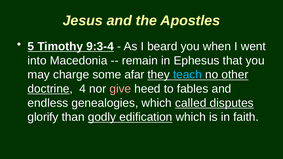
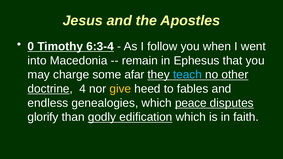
5: 5 -> 0 (31, 46)
9:3-4: 9:3-4 -> 6:3-4 (100, 46)
beard: beard -> follow (162, 46)
give colour: pink -> yellow (120, 89)
called: called -> peace (191, 103)
